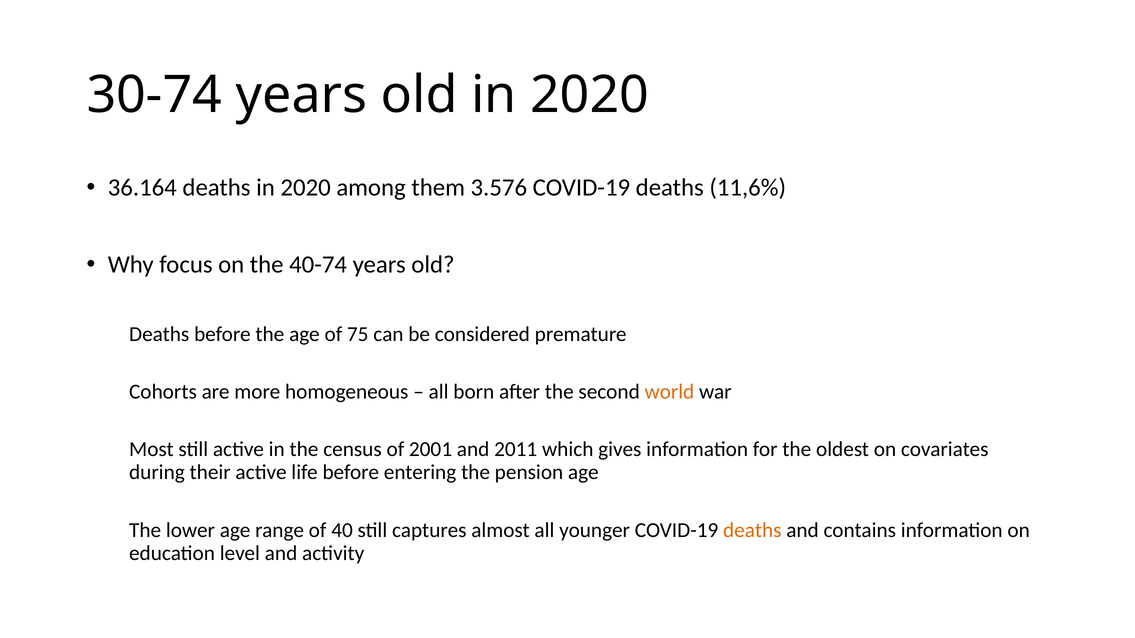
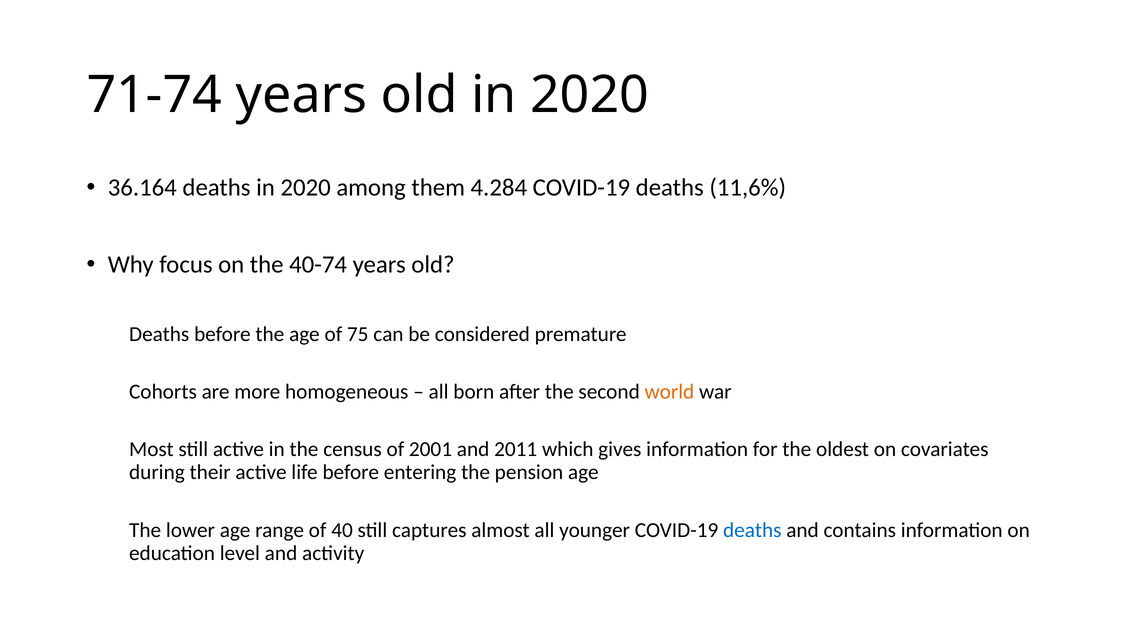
30-74: 30-74 -> 71-74 (154, 95)
3.576: 3.576 -> 4.284 (499, 187)
deaths colour: orange -> blue (752, 530)
